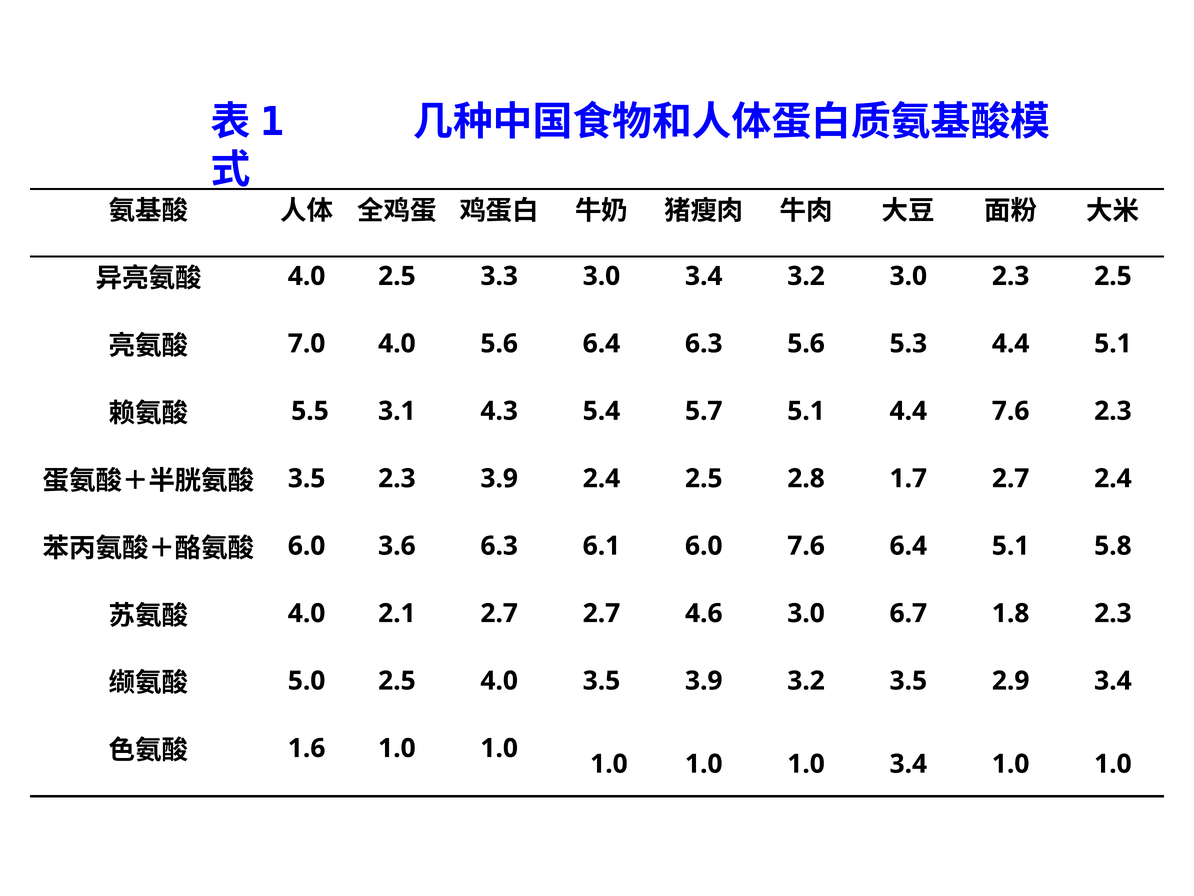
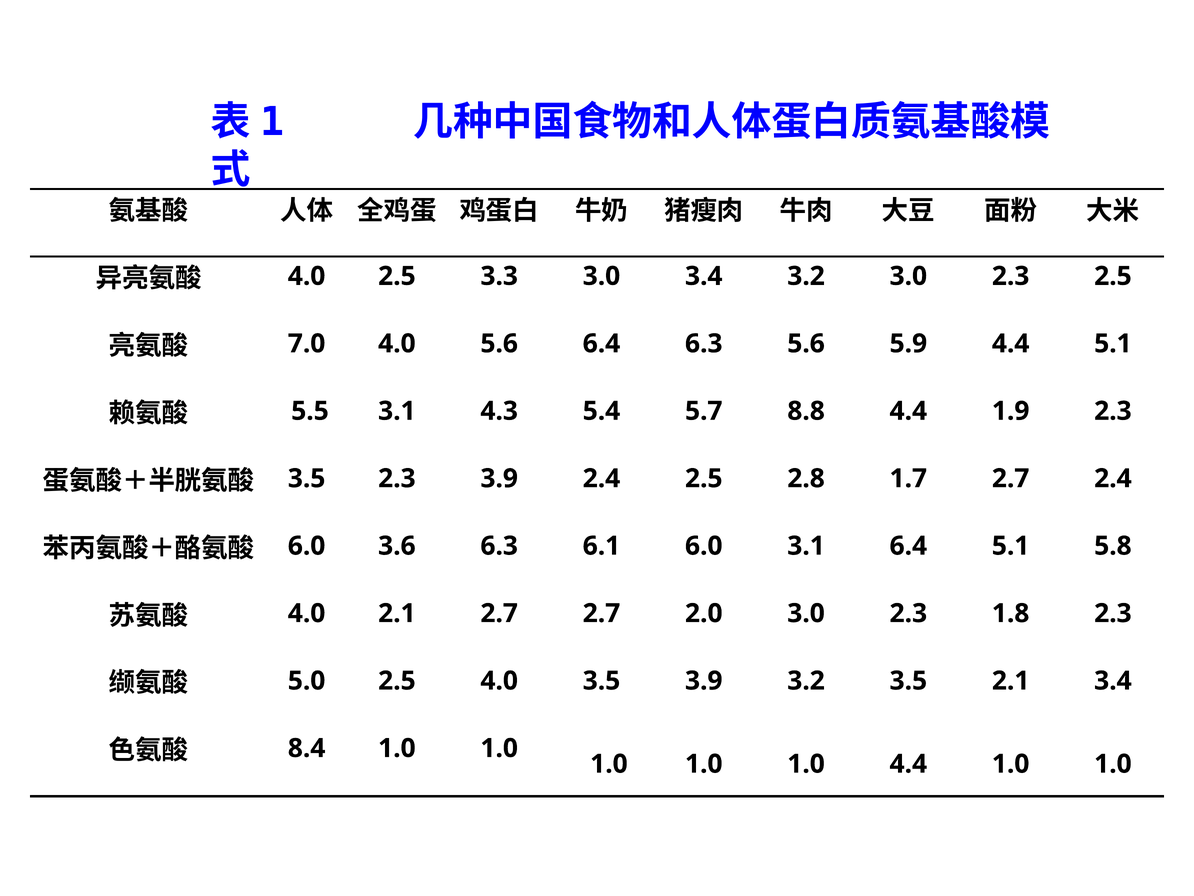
5.3: 5.3 -> 5.9 (908, 343)
5.7 5.1: 5.1 -> 8.8 (806, 411)
4.4 7.6: 7.6 -> 1.9 (1011, 411)
6.0 7.6: 7.6 -> 3.1 (806, 546)
4.6: 4.6 -> 2.0 (704, 613)
6.7: 6.7 -> 2.3 (908, 613)
3.5 2.9: 2.9 -> 2.1 (1011, 680)
1.6: 1.6 -> 8.4 (307, 748)
1.0 3.4: 3.4 -> 4.4 (908, 764)
